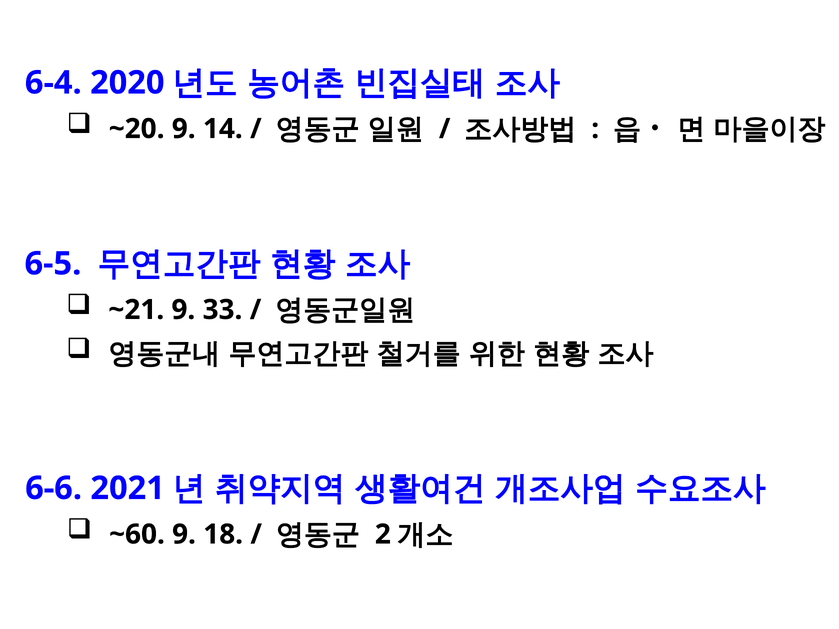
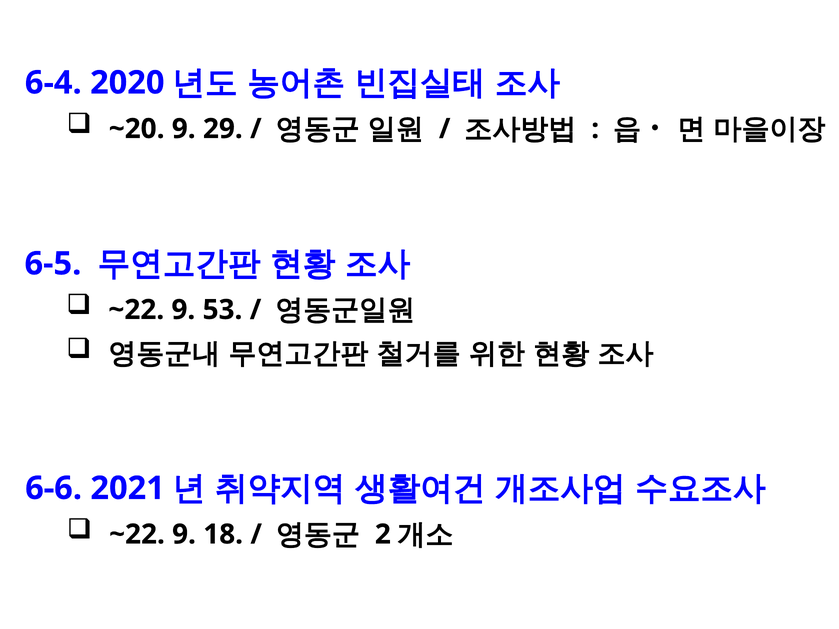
14: 14 -> 29 (223, 129)
~21: ~21 -> ~22 (136, 310)
33: 33 -> 53 (222, 310)
~60: ~60 -> ~22 (137, 535)
